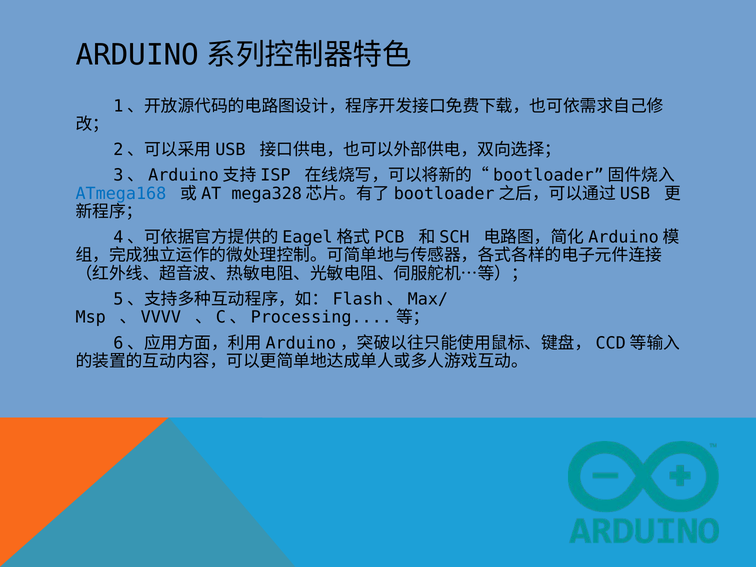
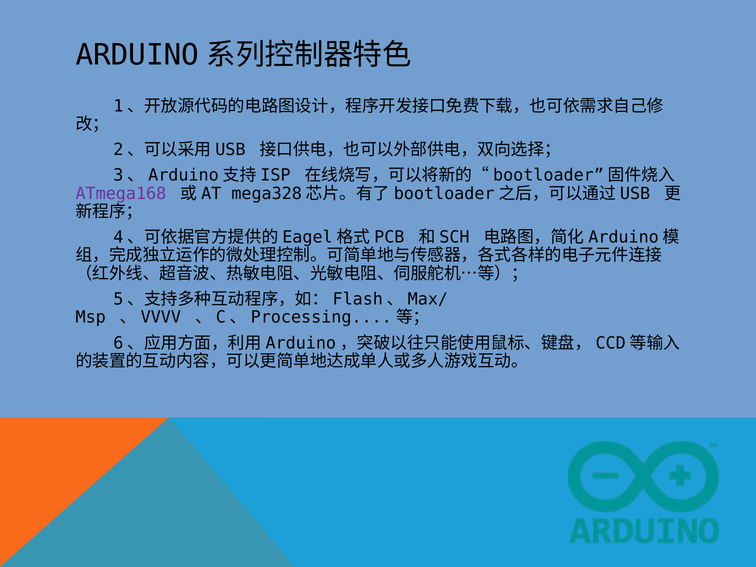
ATmega168 colour: blue -> purple (121, 194)
